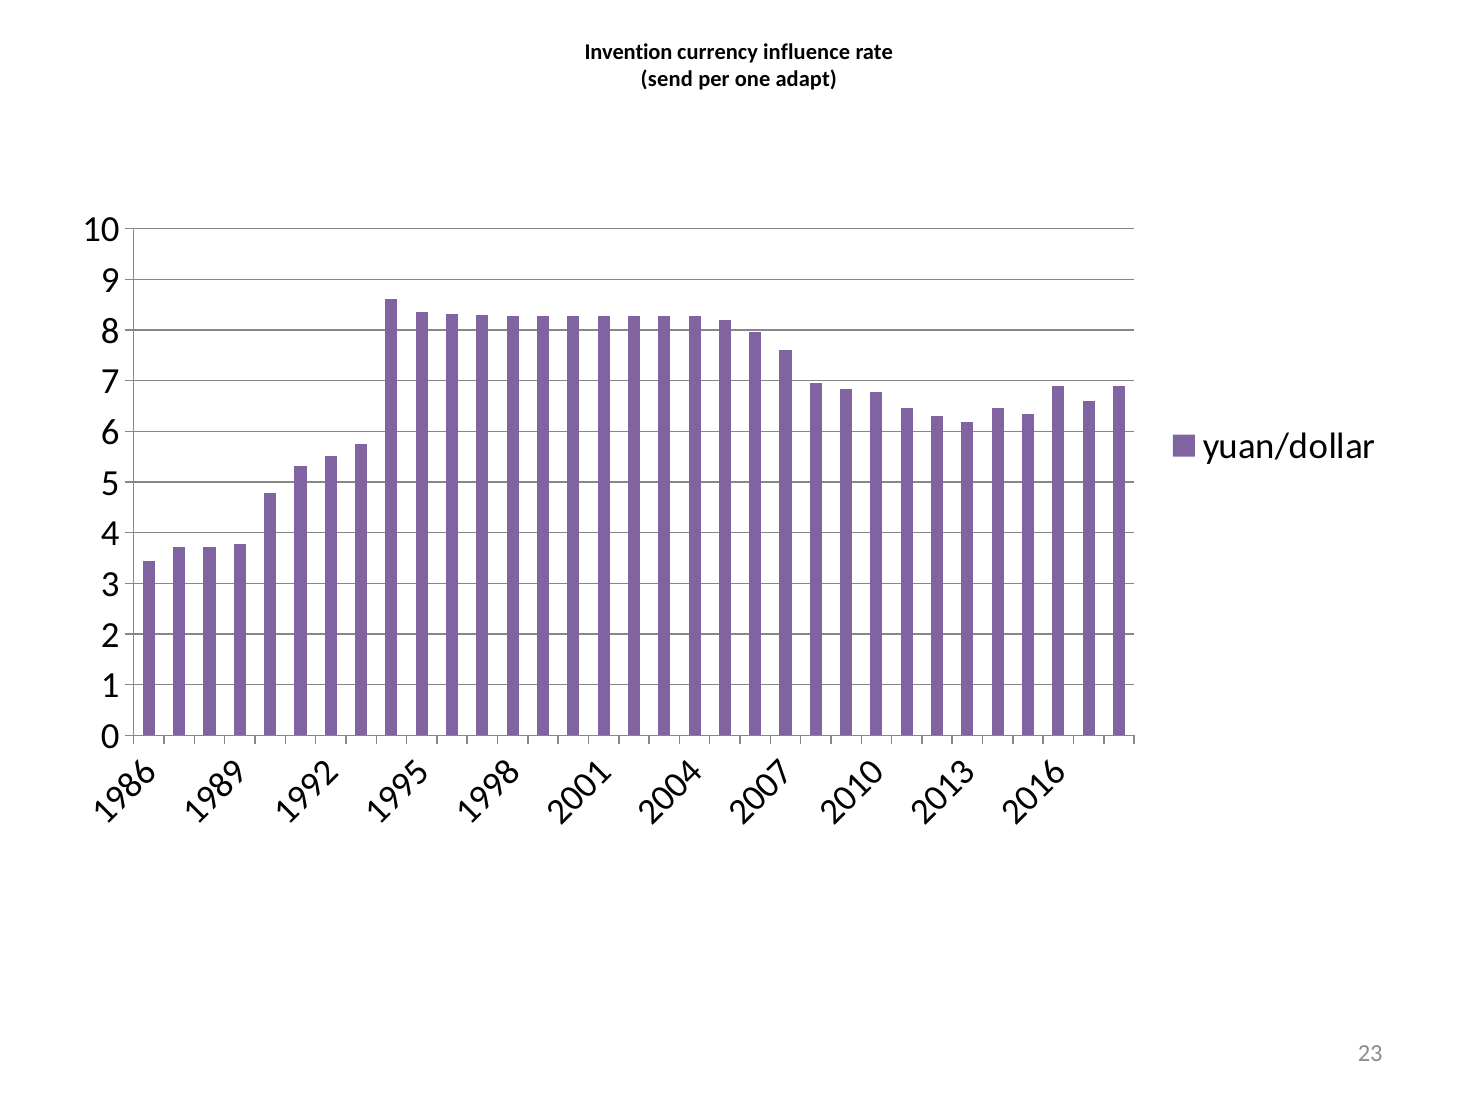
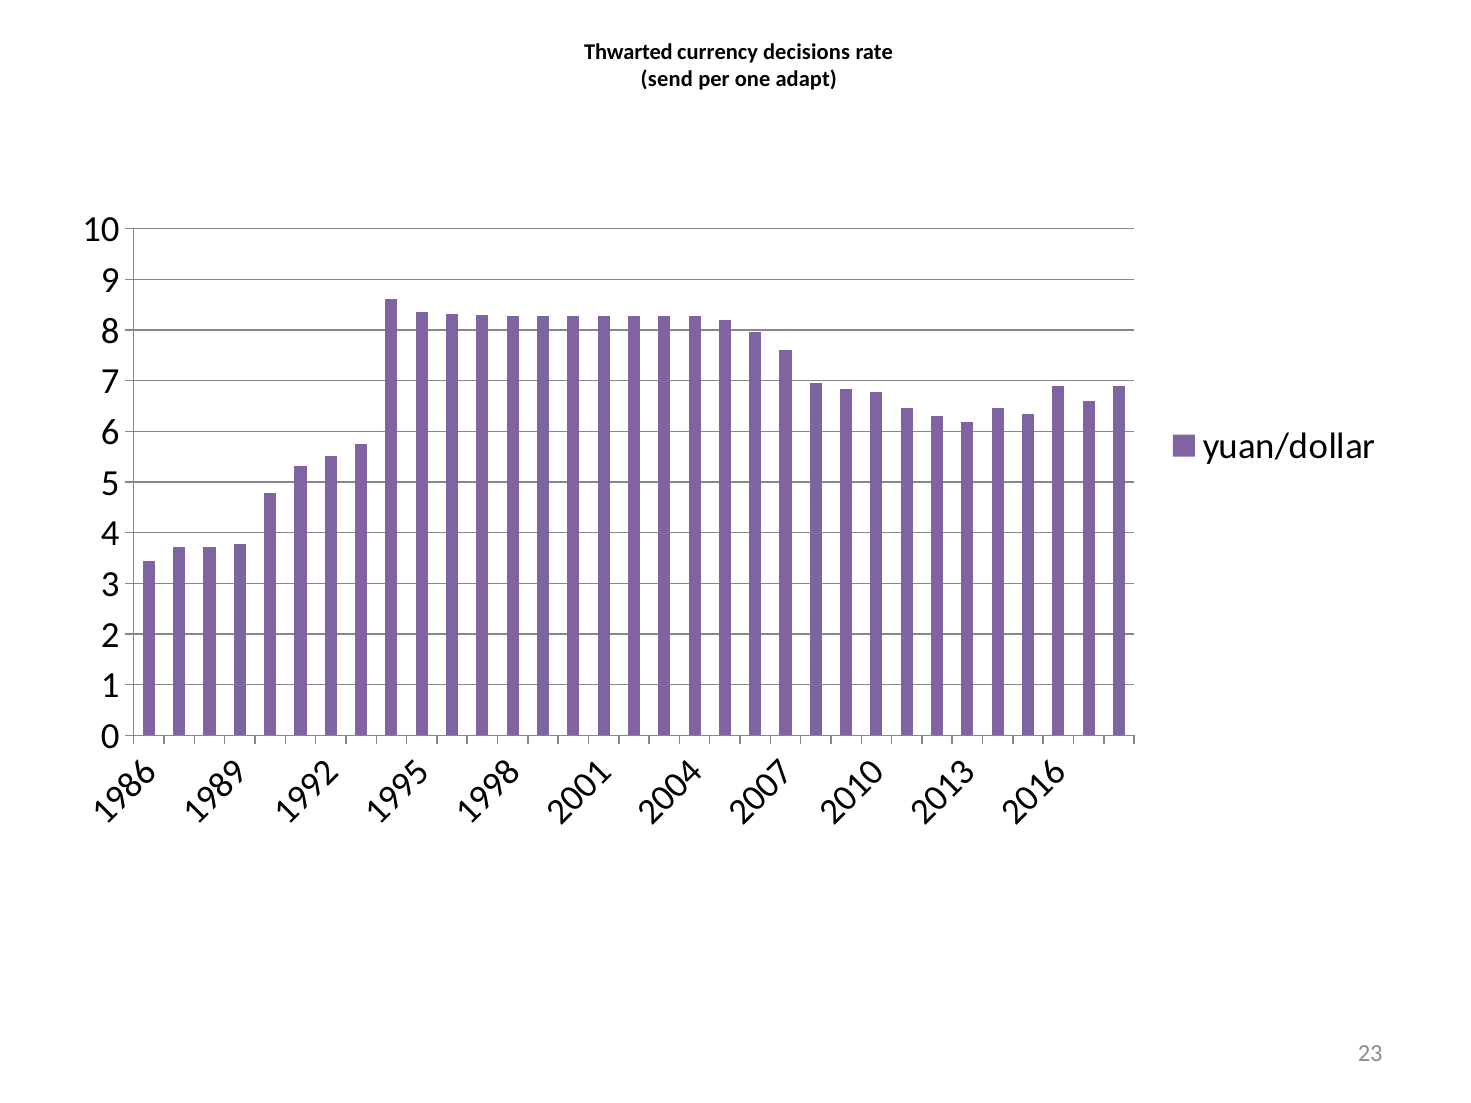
Invention: Invention -> Thwarted (628, 52)
influence: influence -> decisions (807, 52)
